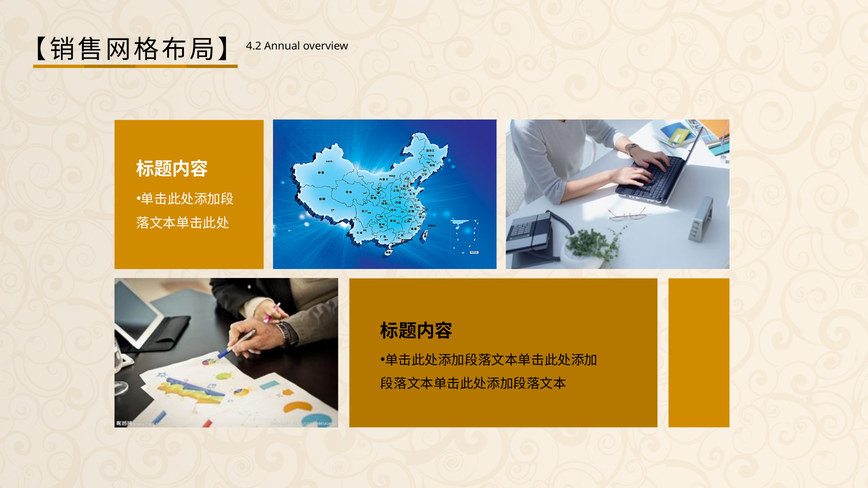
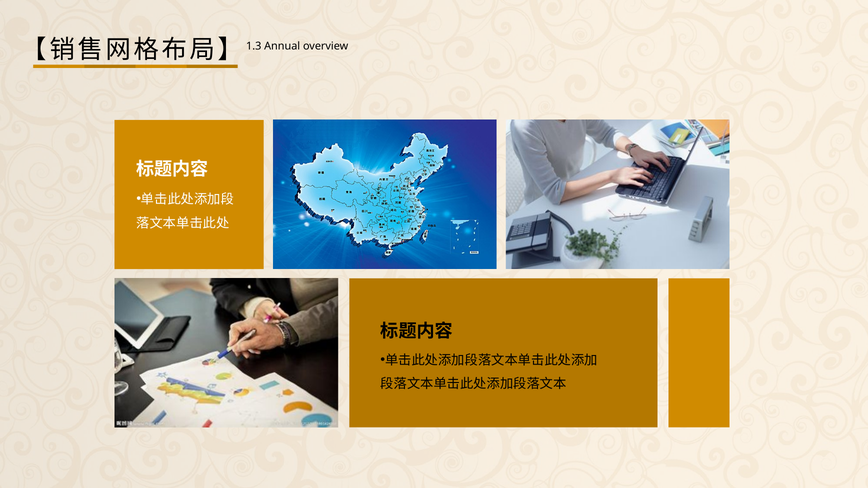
4.2: 4.2 -> 1.3 (254, 46)
